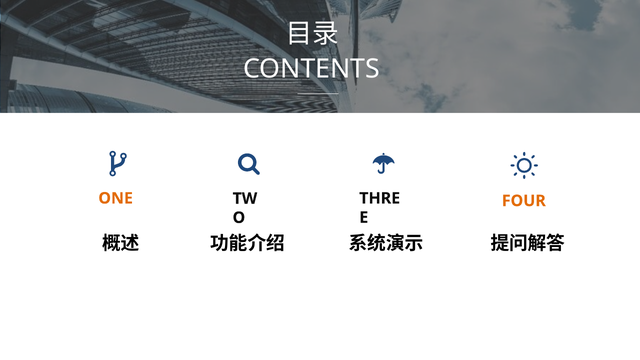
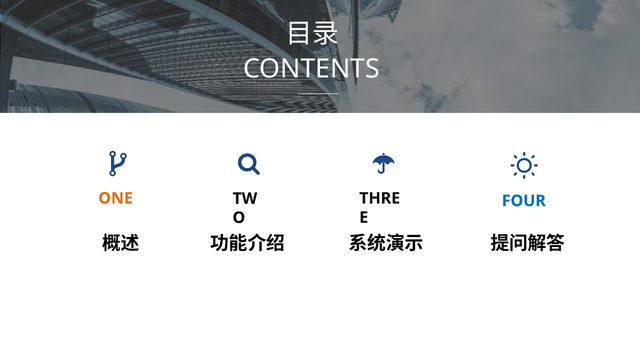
FOUR colour: orange -> blue (524, 201)
